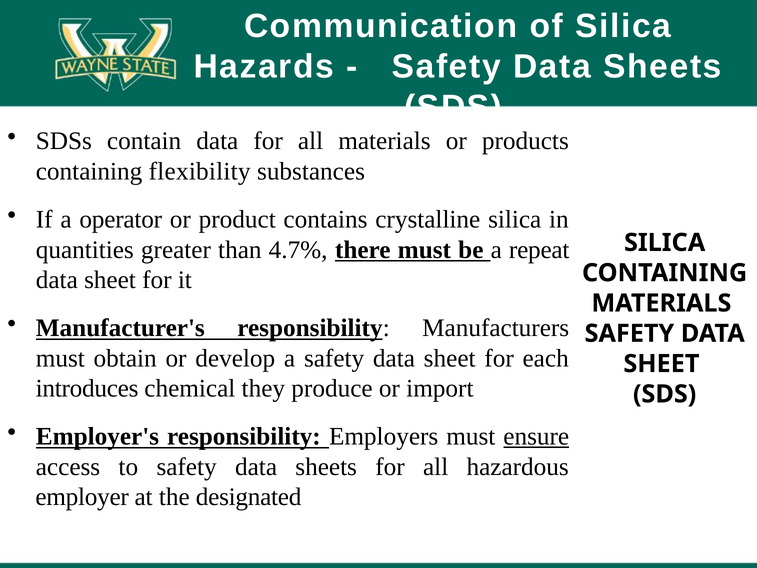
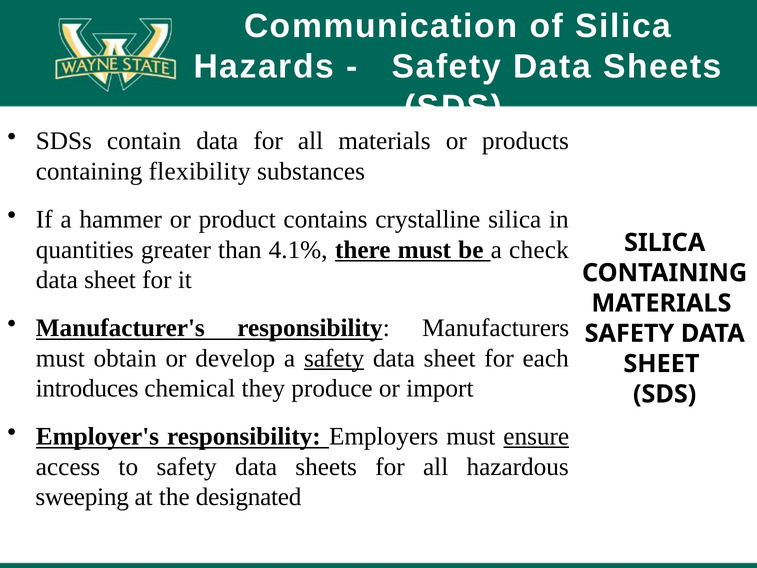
operator: operator -> hammer (121, 219)
4.7%: 4.7% -> 4.1% (298, 250)
repeat: repeat -> check (539, 250)
safety underline: none -> present (334, 358)
employer: employer -> sweeping (82, 497)
